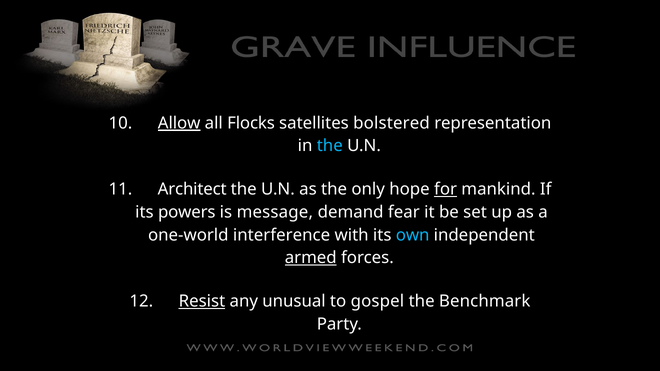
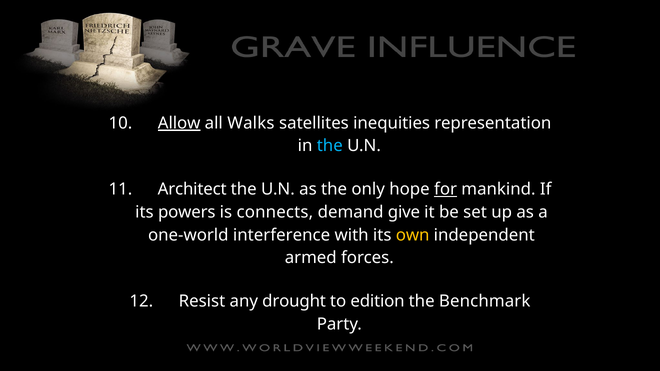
Flocks: Flocks -> Walks (251, 123)
bolstered: bolstered -> inequities (392, 123)
message: message -> connects (275, 212)
fear: fear -> give (404, 212)
own colour: light blue -> yellow (413, 235)
armed underline: present -> none (311, 258)
Resist underline: present -> none (202, 301)
unusual: unusual -> drought (294, 301)
gospel: gospel -> edition (378, 301)
